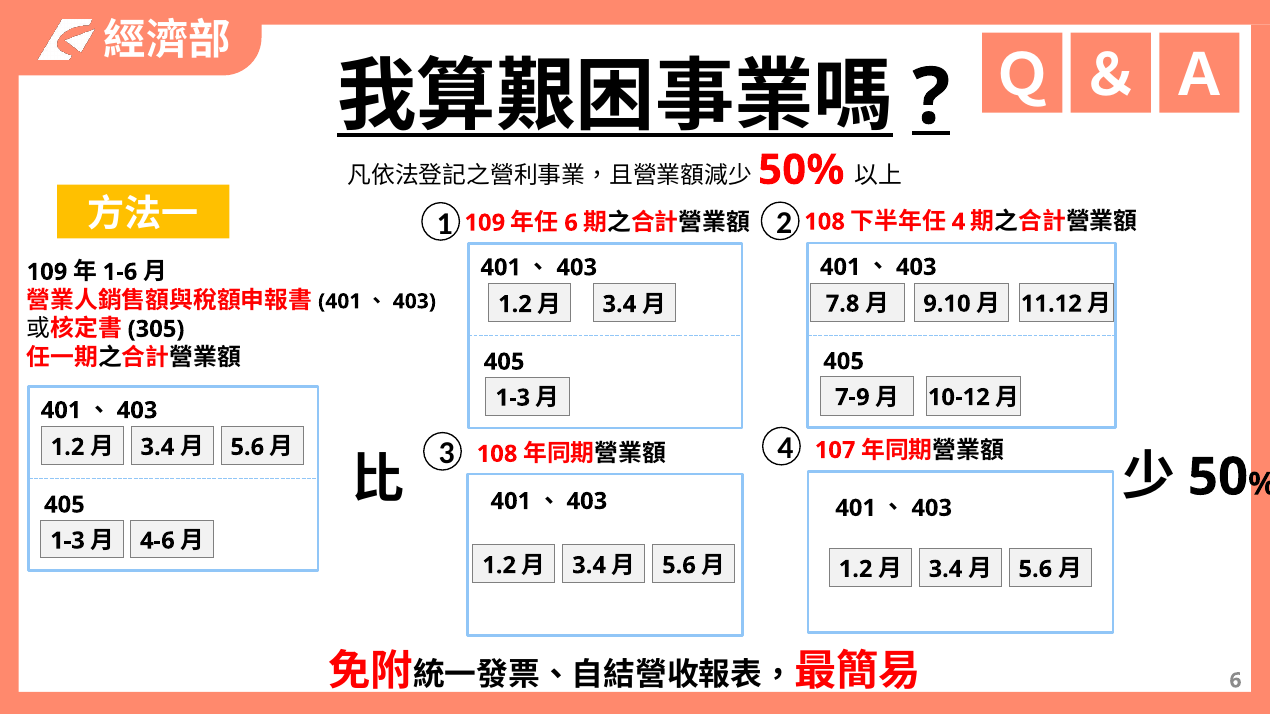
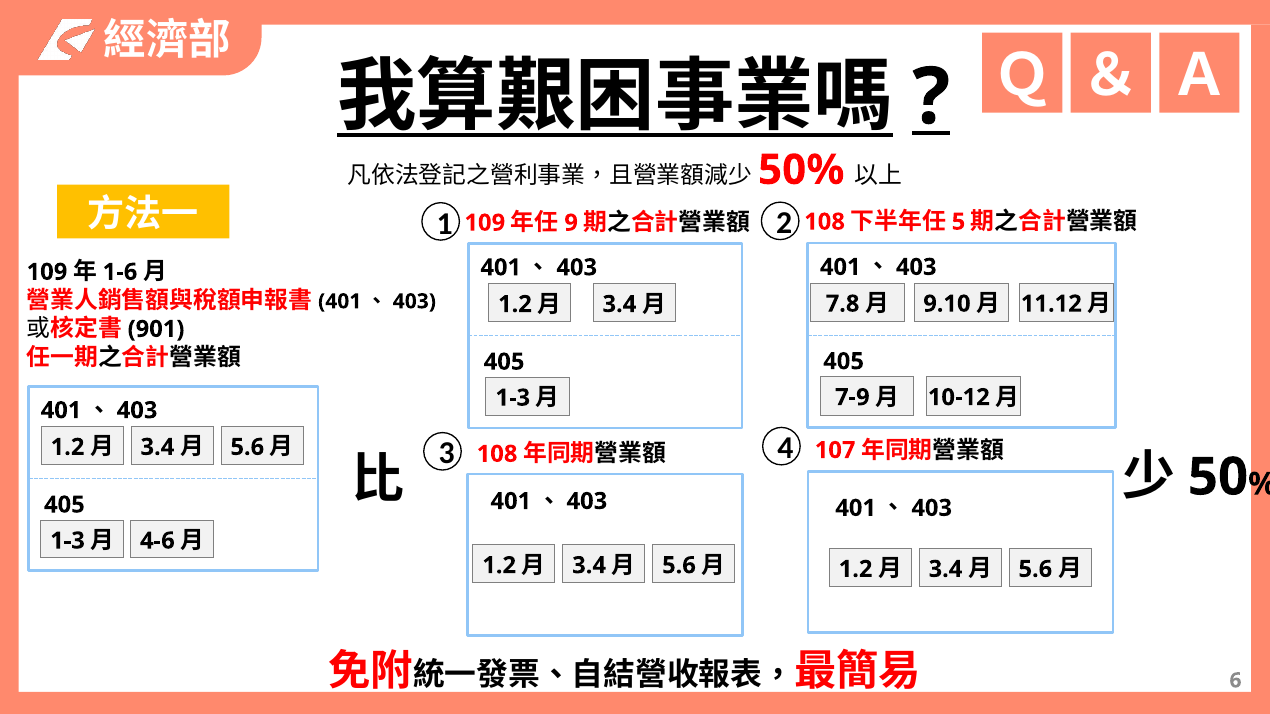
4: 4 -> 5 (958, 222)
6: 6 -> 9 (571, 223)
305: 305 -> 901 (156, 329)
